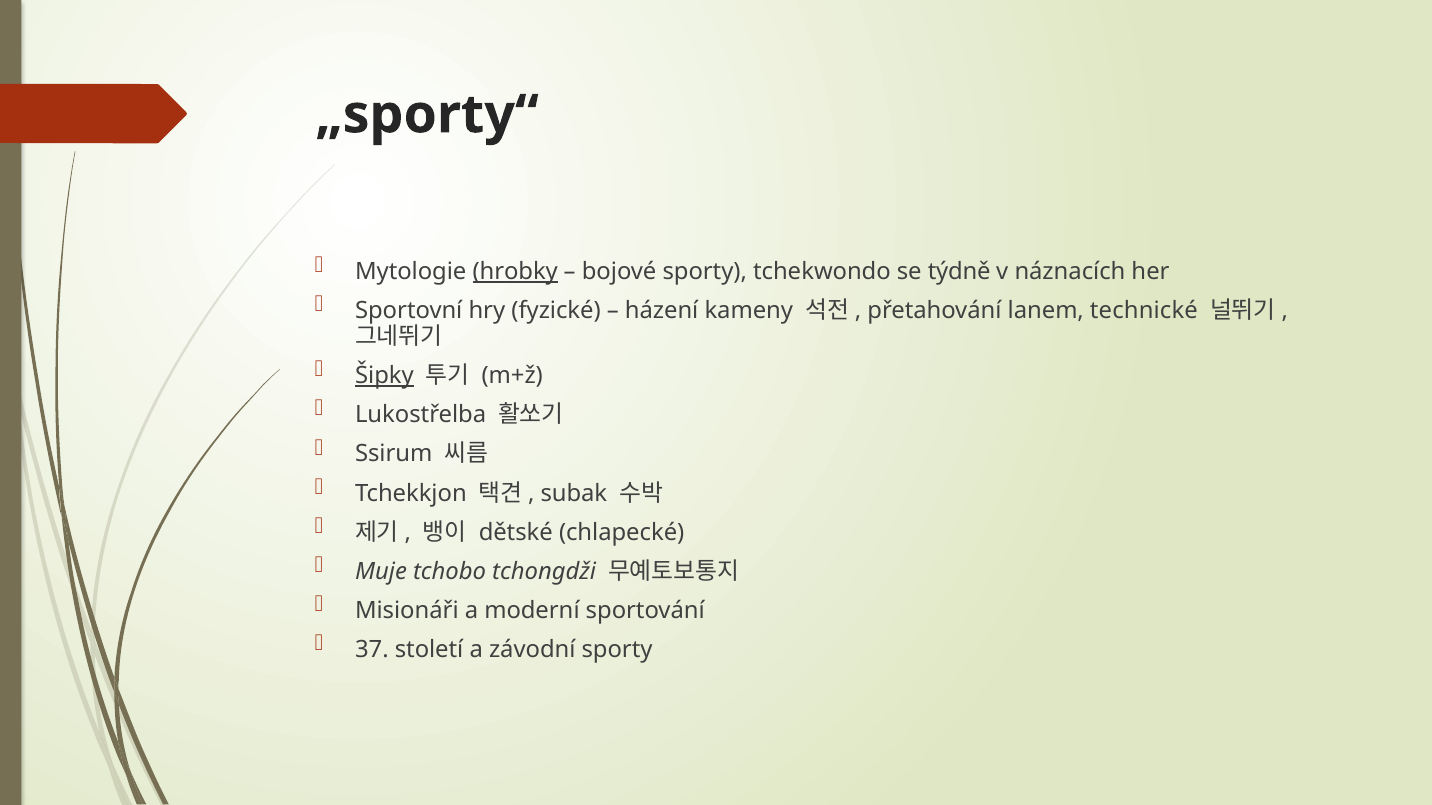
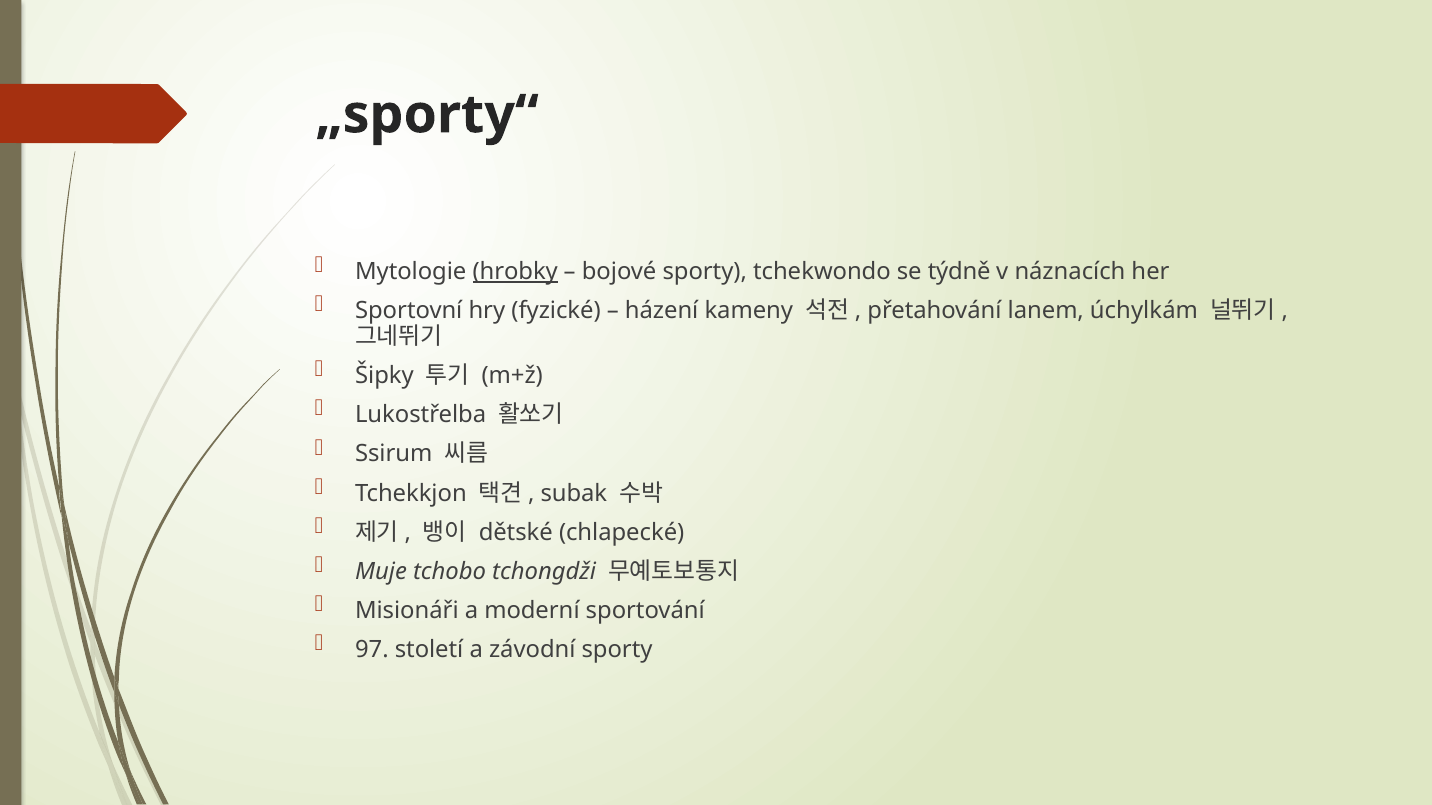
technické: technické -> úchylkám (1144, 311)
Šipky underline: present -> none (384, 376)
37: 37 -> 97 (372, 650)
